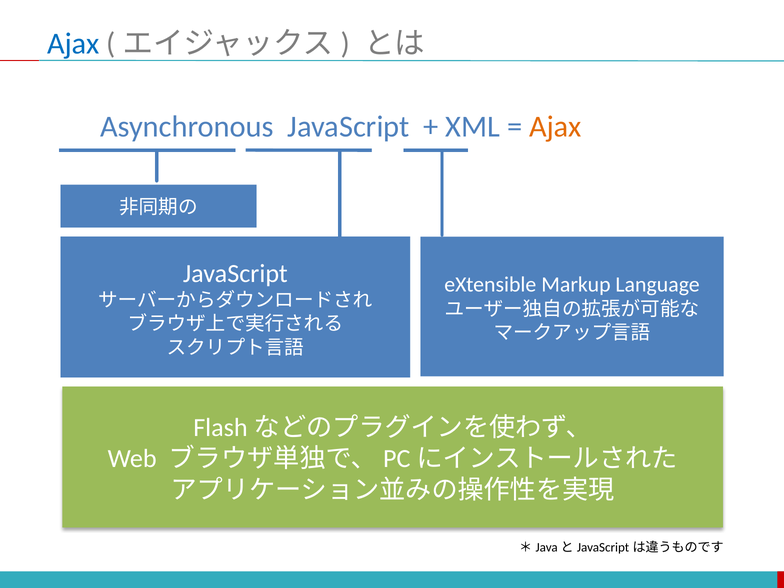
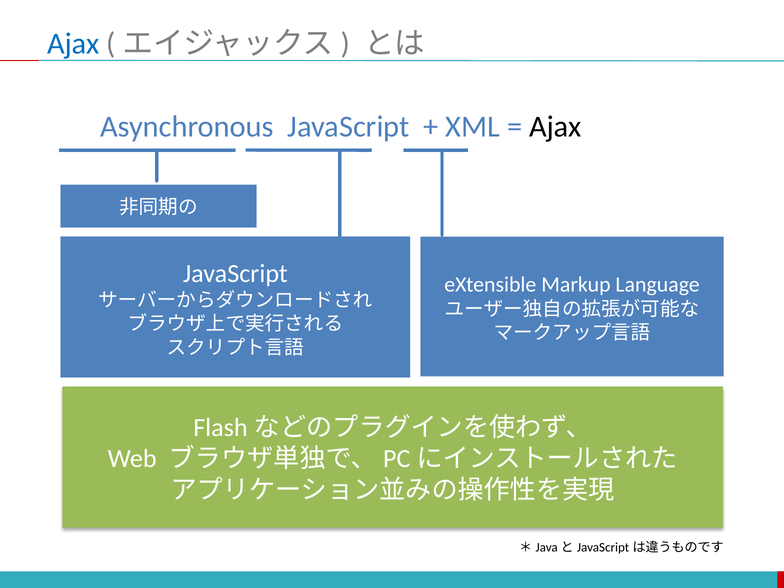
Ajax colour: orange -> black (555, 127)
